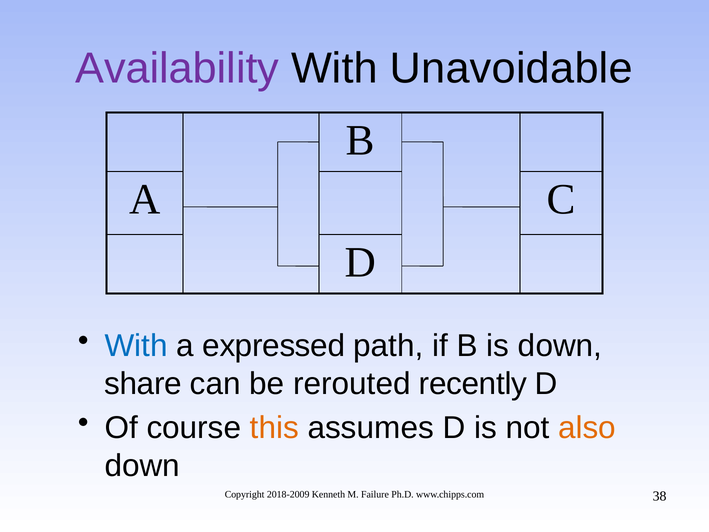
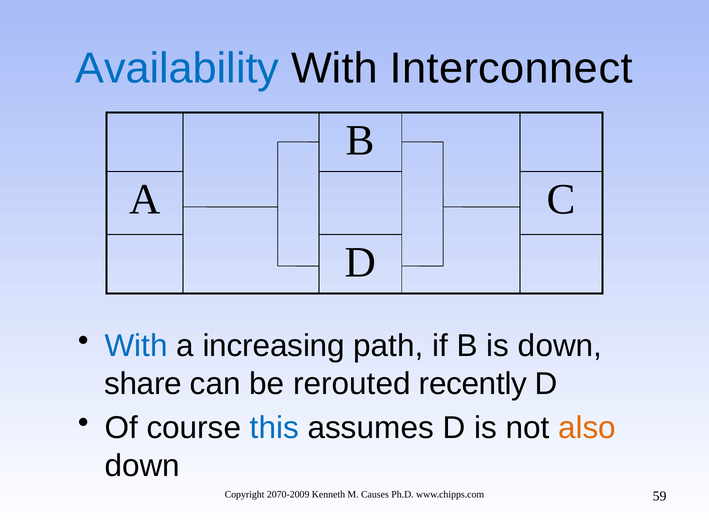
Availability colour: purple -> blue (177, 69)
Unavoidable: Unavoidable -> Interconnect (511, 69)
expressed: expressed -> increasing (274, 346)
this colour: orange -> blue (274, 428)
2018-2009: 2018-2009 -> 2070-2009 (288, 494)
Failure: Failure -> Causes (375, 494)
38: 38 -> 59 (660, 496)
